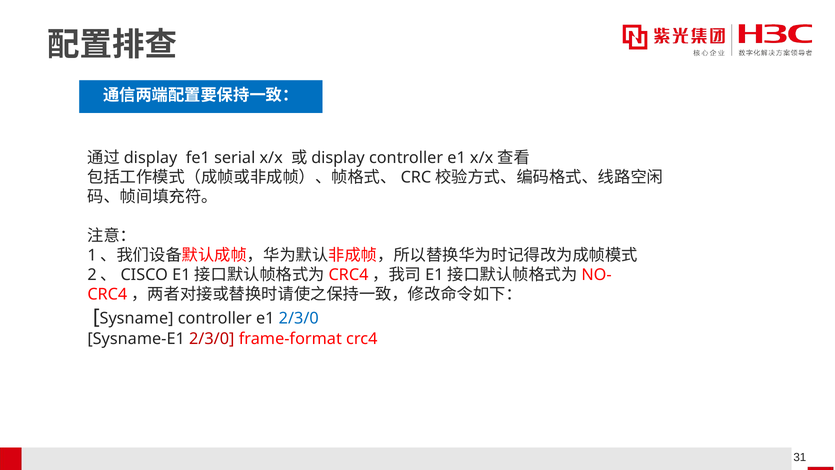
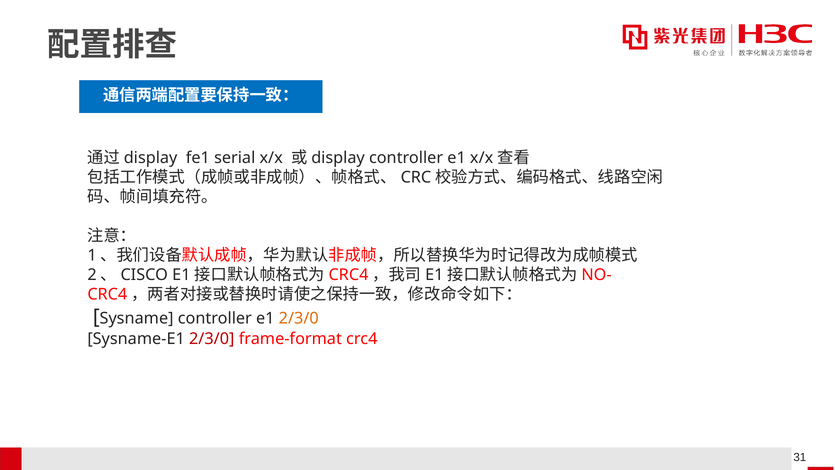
2/3/0 colour: blue -> orange (299, 318)
